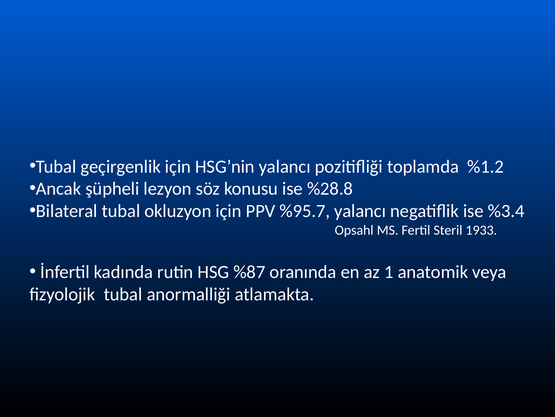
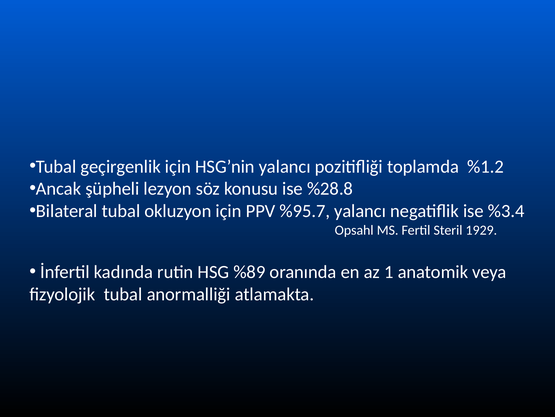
1933: 1933 -> 1929 (481, 230)
%87: %87 -> %89 (249, 272)
